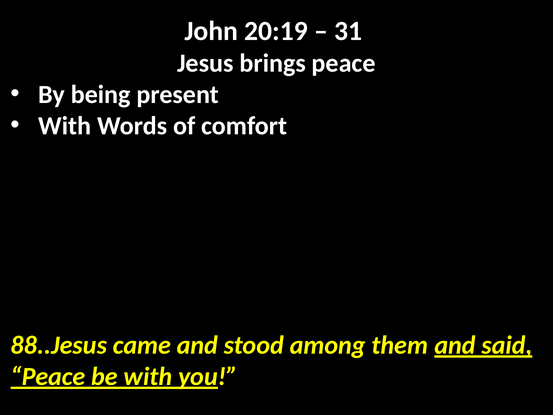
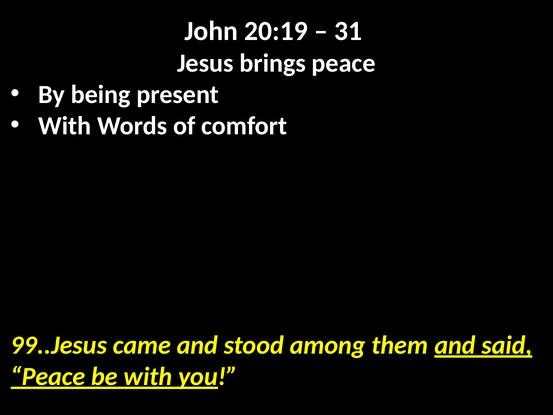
88..Jesus: 88..Jesus -> 99..Jesus (59, 345)
